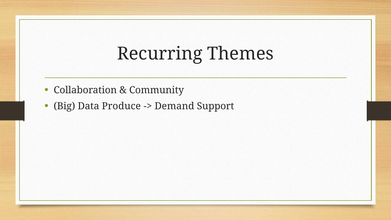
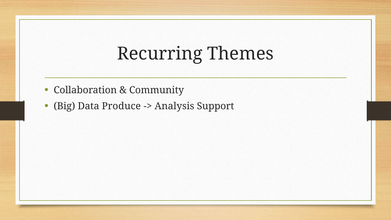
Demand: Demand -> Analysis (174, 106)
